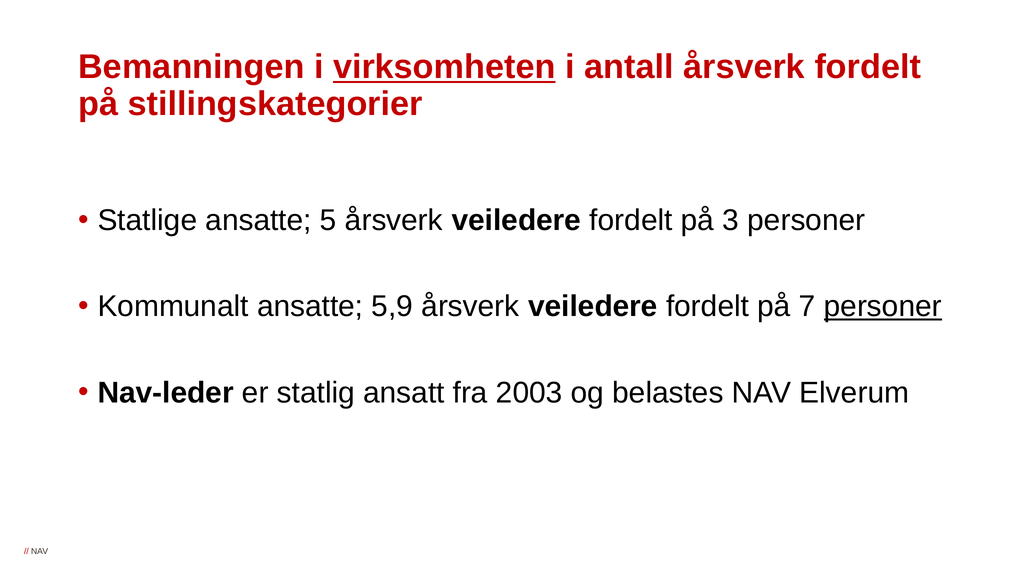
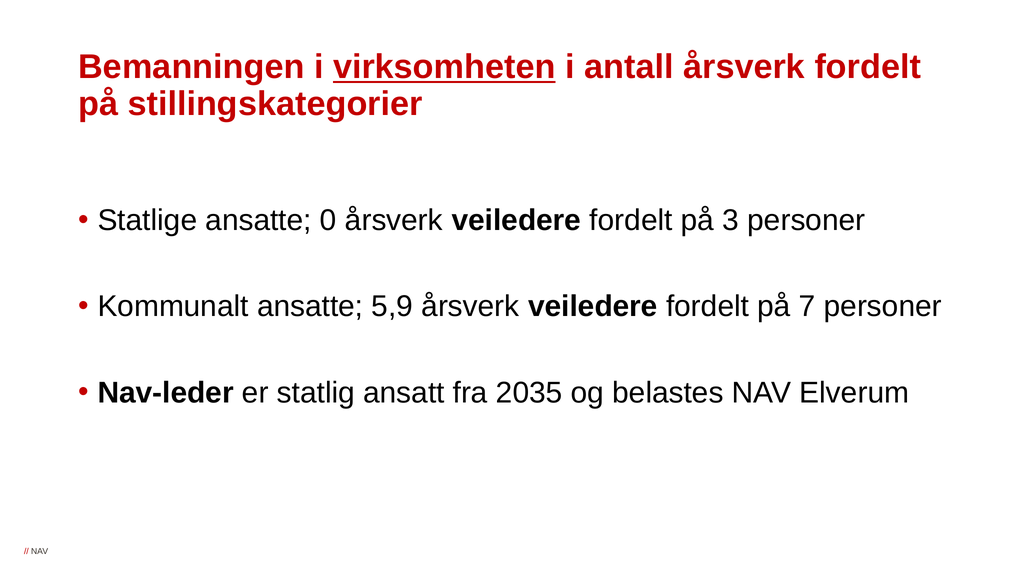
5: 5 -> 0 (328, 220)
personer underline: present -> none (883, 306)
2003: 2003 -> 2035 (529, 393)
